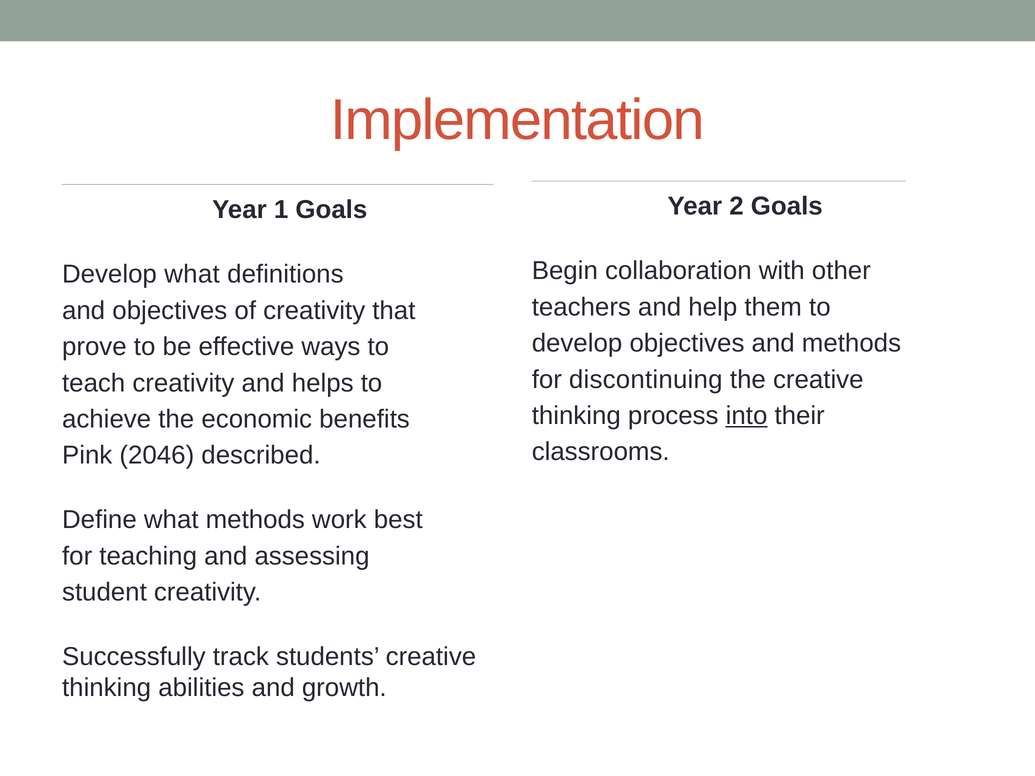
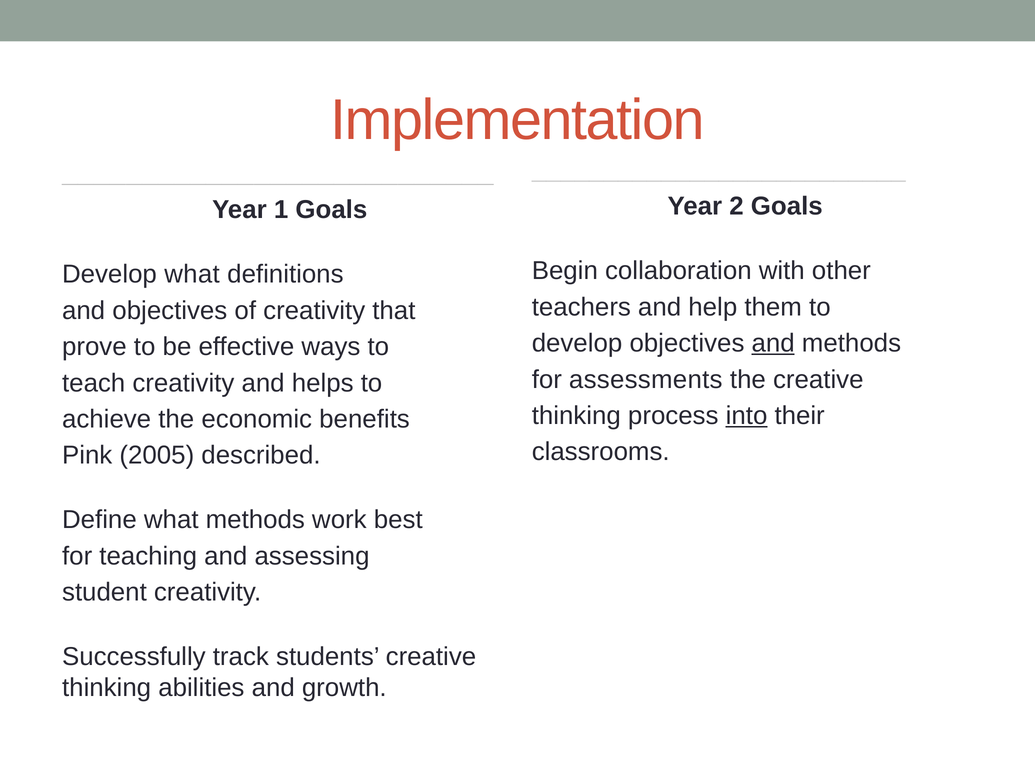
and underline: none -> present (773, 343)
discontinuing: discontinuing -> assessments (646, 380)
2046: 2046 -> 2005 (157, 456)
